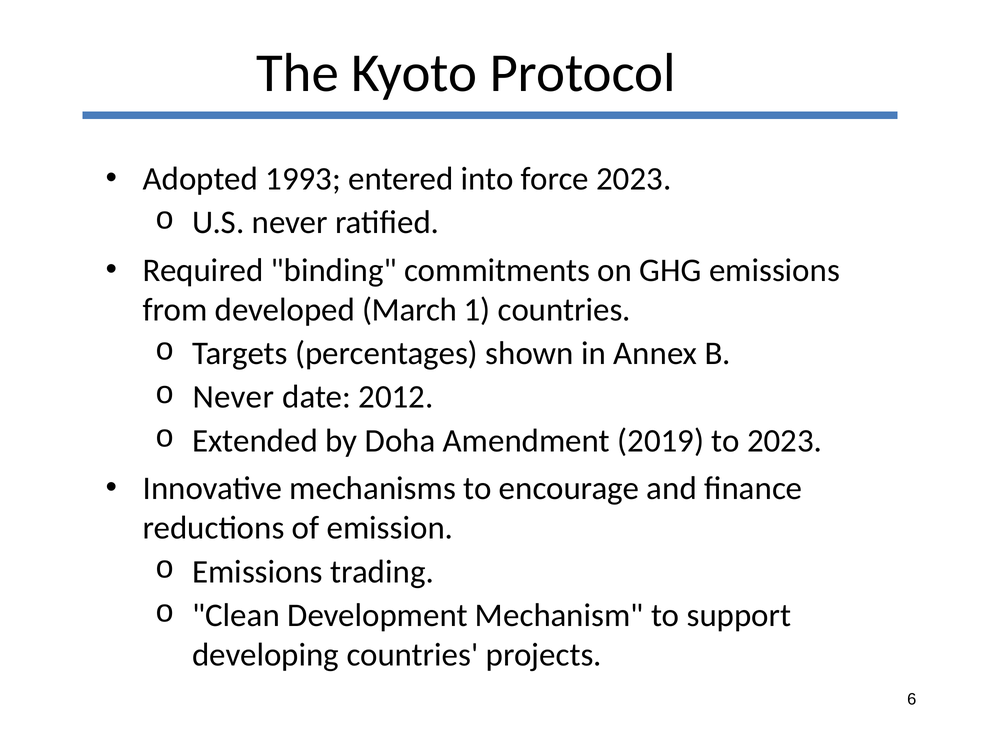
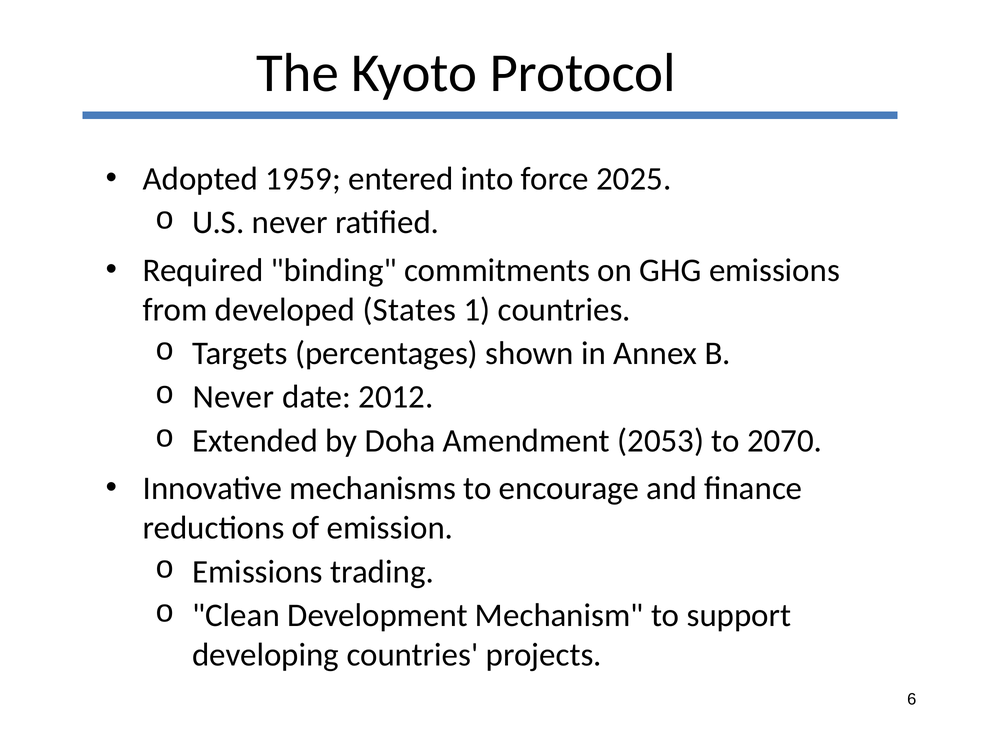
1993: 1993 -> 1959 (303, 179)
force 2023: 2023 -> 2025 (634, 179)
March: March -> States (409, 310)
2019: 2019 -> 2053 (661, 441)
to 2023: 2023 -> 2070 (785, 441)
